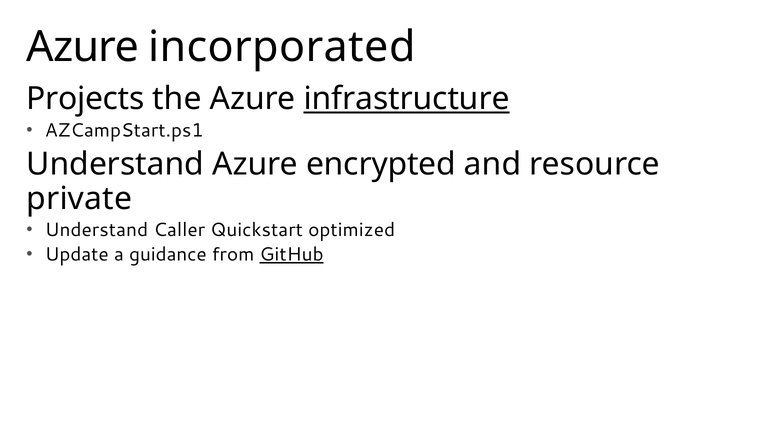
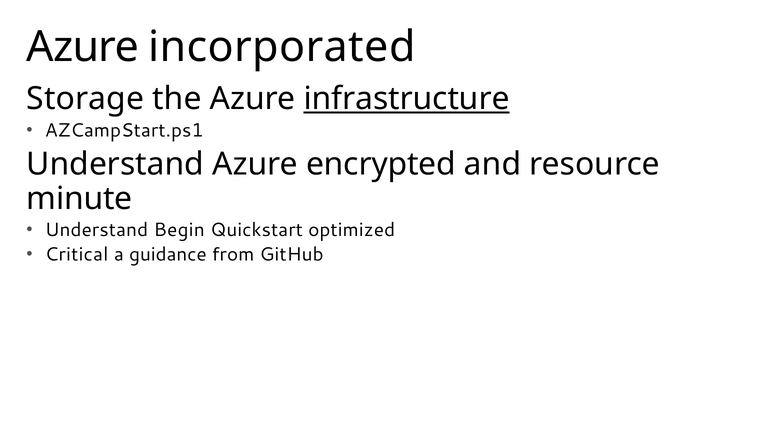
Projects: Projects -> Storage (85, 99)
private: private -> minute (79, 199)
Caller: Caller -> Begin (179, 230)
Update: Update -> Critical (77, 255)
GitHub underline: present -> none (292, 255)
